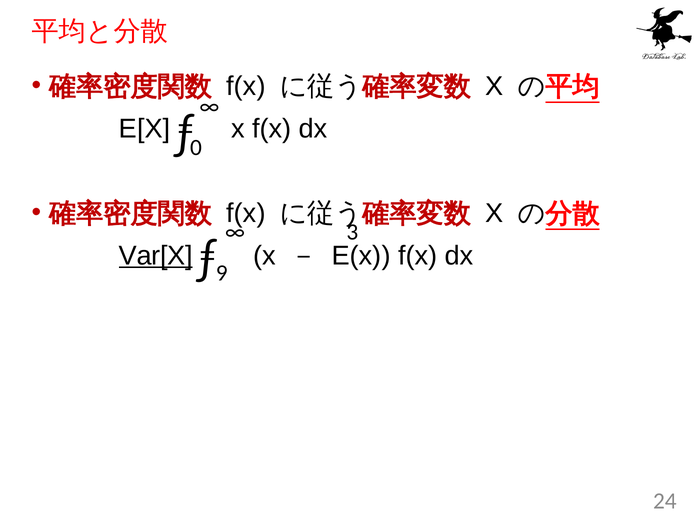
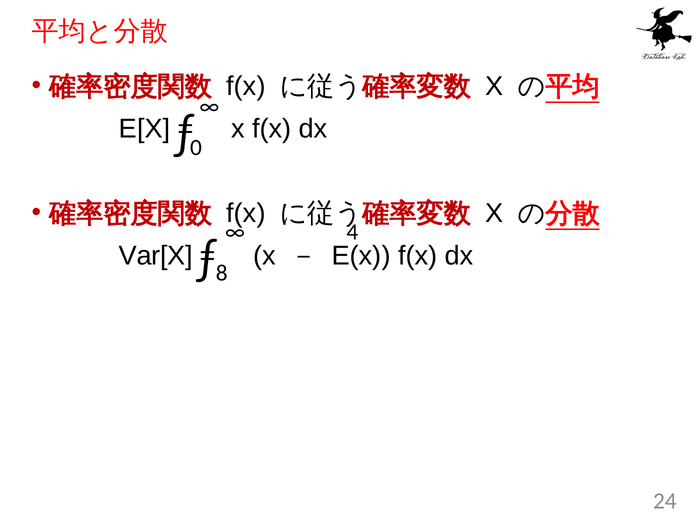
3: 3 -> 4 (352, 232)
9: 9 -> 8 (222, 273)
Var[X underline: present -> none (156, 256)
